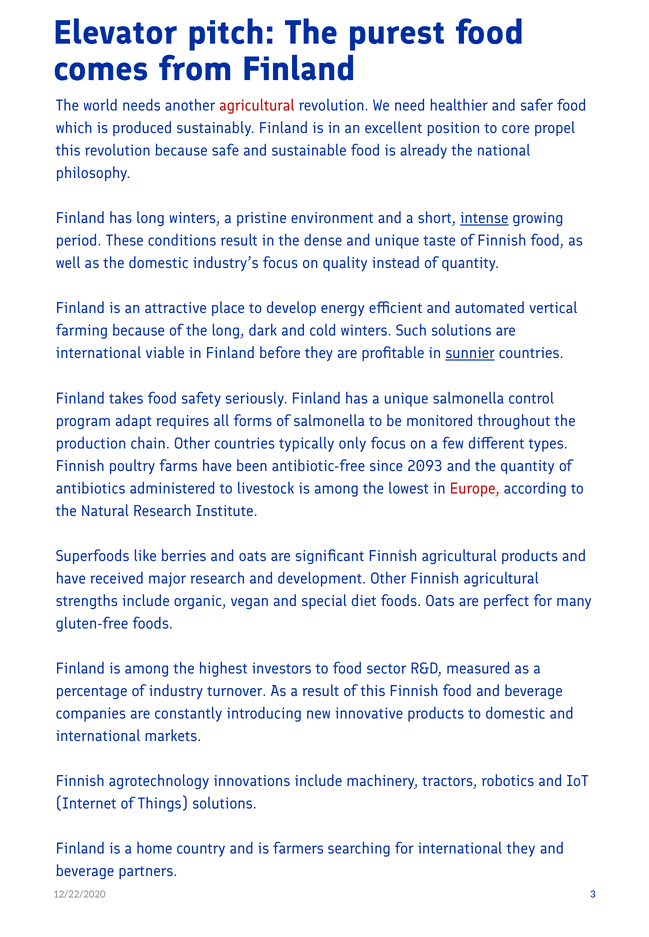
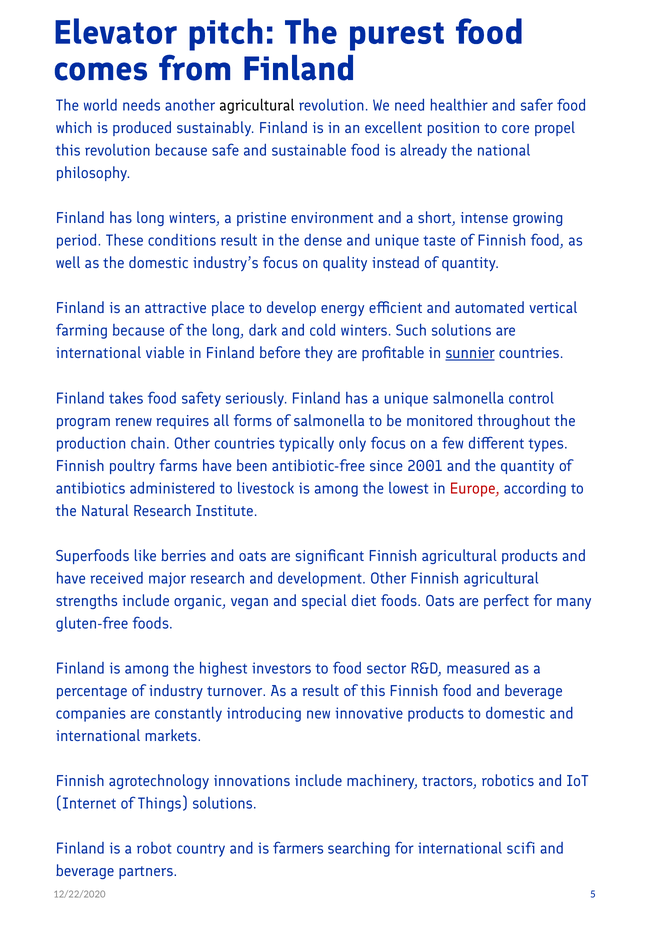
agricultural colour: red -> black (257, 106)
intense underline: present -> none (484, 218)
adapt: adapt -> renew (134, 421)
2093: 2093 -> 2001 (425, 466)
home: home -> robot (154, 849)
international they: they -> scifi (521, 849)
3: 3 -> 5 (593, 894)
